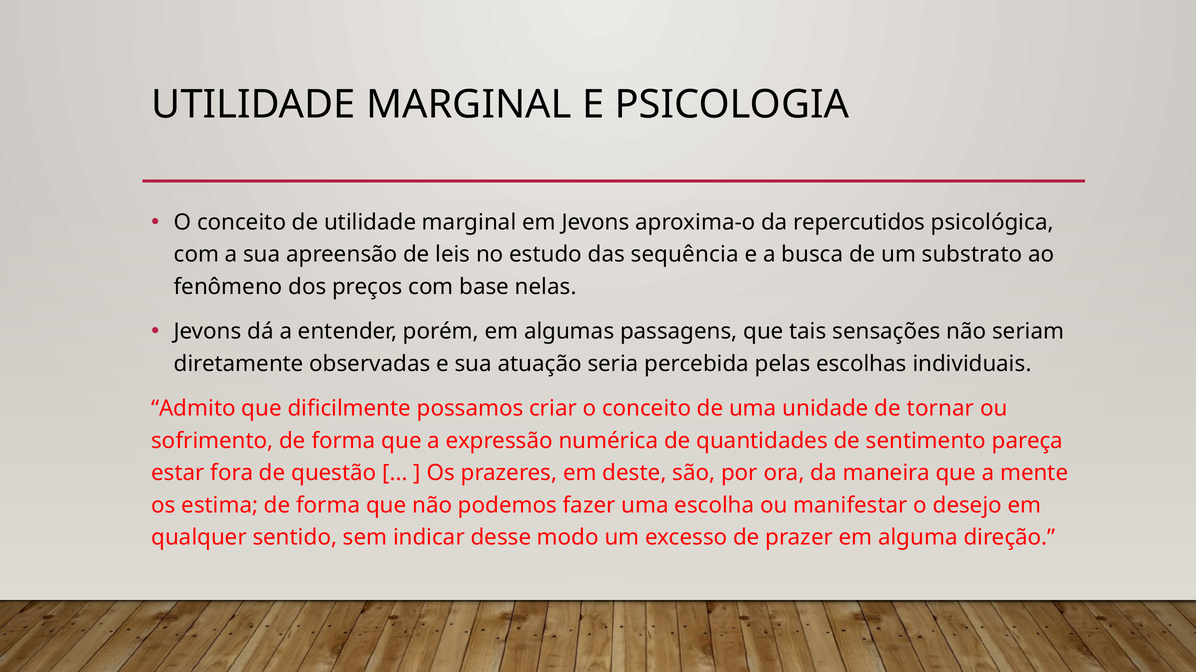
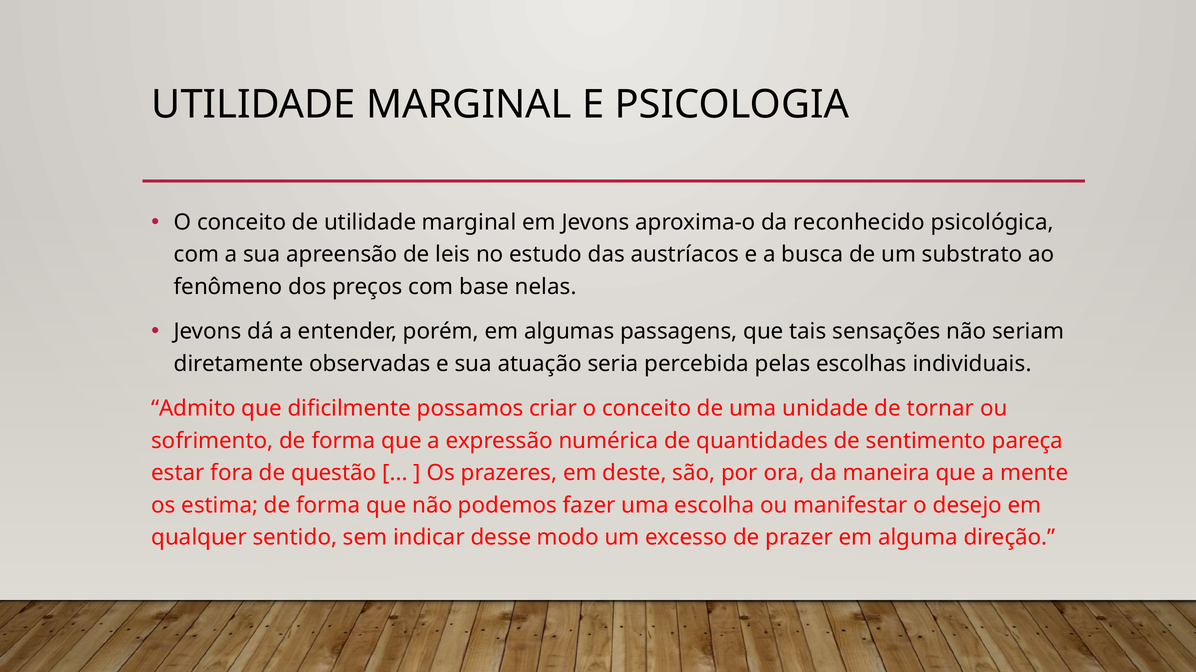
repercutidos: repercutidos -> reconhecido (859, 223)
sequência: sequência -> austríacos (685, 255)
